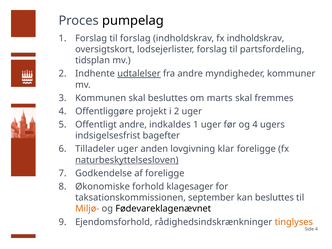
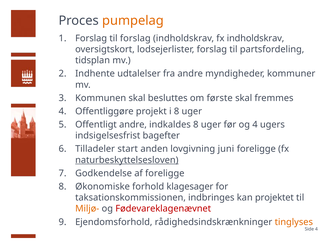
pumpelag colour: black -> orange (133, 21)
udtalelser underline: present -> none (139, 74)
marts: marts -> første (220, 98)
i 2: 2 -> 8 (177, 111)
indkaldes 1: 1 -> 8 (196, 125)
Tilladeler uger: uger -> start (128, 149)
klar: klar -> juni (226, 149)
september: september -> indbringes (211, 198)
kan besluttes: besluttes -> projektet (274, 198)
Fødevareklagenævnet colour: black -> red (163, 209)
